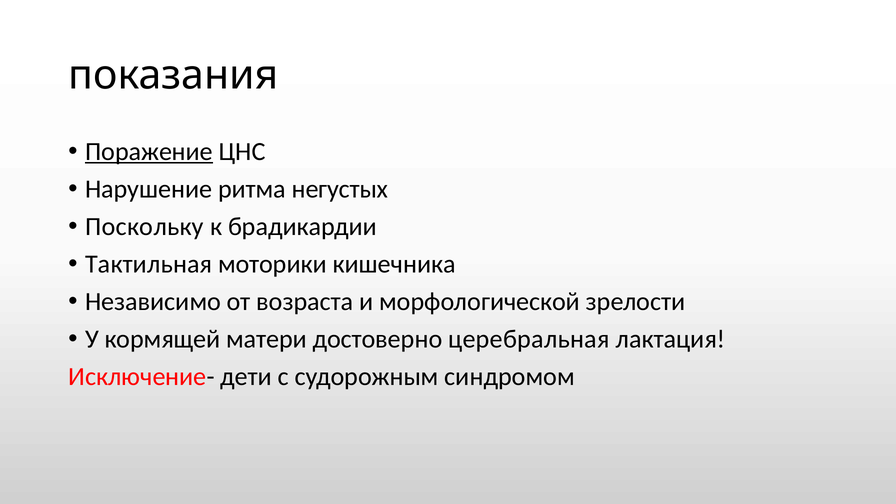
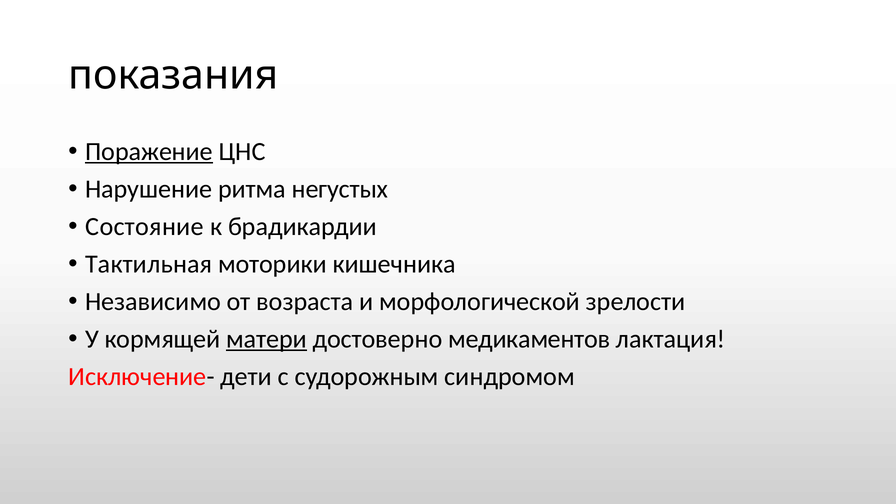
Поскольку: Поскольку -> Состояние (145, 226)
матери underline: none -> present (267, 339)
церебральная: церебральная -> медикаментов (529, 339)
